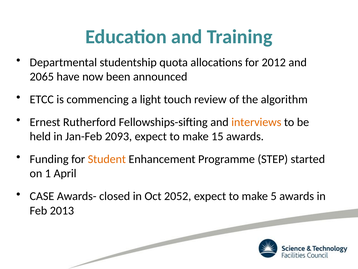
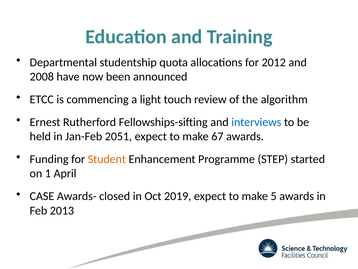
2065: 2065 -> 2008 (42, 77)
interviews colour: orange -> blue (256, 122)
2093: 2093 -> 2051 (118, 136)
15: 15 -> 67 (217, 136)
2052: 2052 -> 2019 (178, 196)
